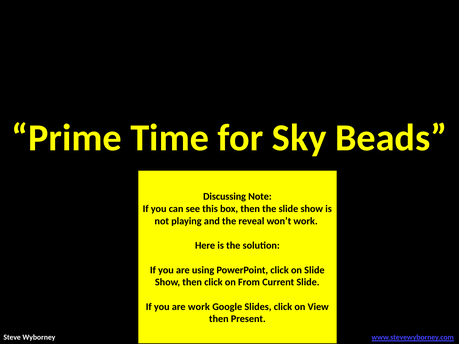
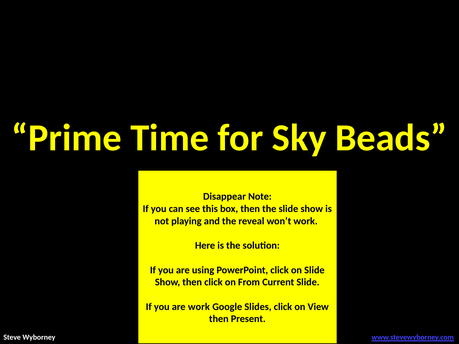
Discussing: Discussing -> Disappear (225, 197)
